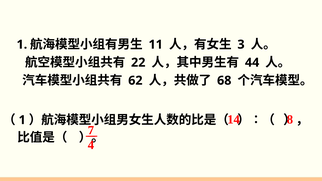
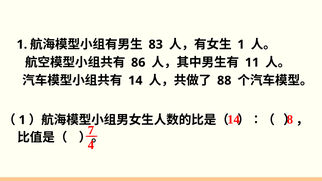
11: 11 -> 83 (156, 45)
3: 3 -> 1 (241, 45)
22: 22 -> 86 (138, 63)
44: 44 -> 11 (252, 63)
62: 62 -> 14 (135, 81)
68: 68 -> 88 (224, 81)
